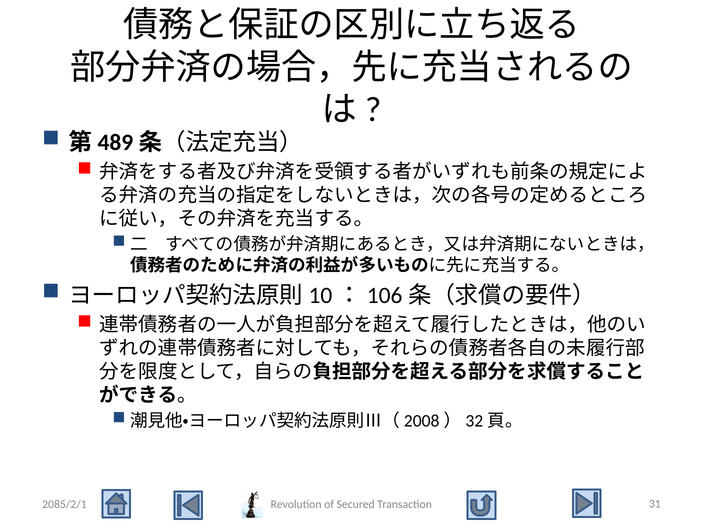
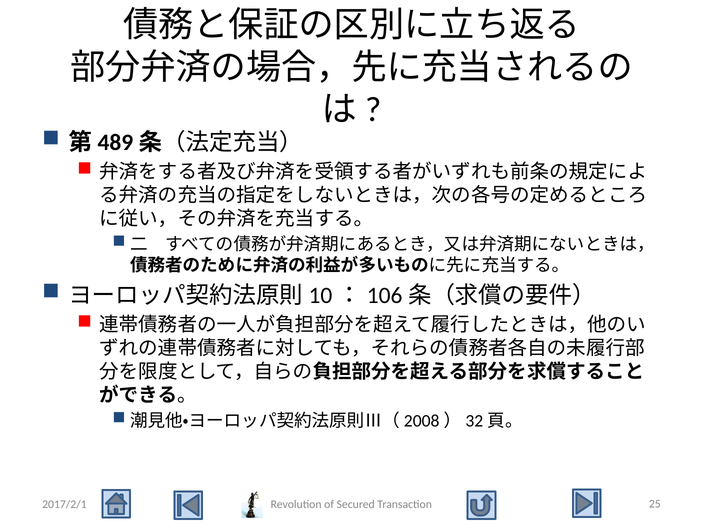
2085/2/1: 2085/2/1 -> 2017/2/1 (64, 504)
31: 31 -> 25 (655, 503)
